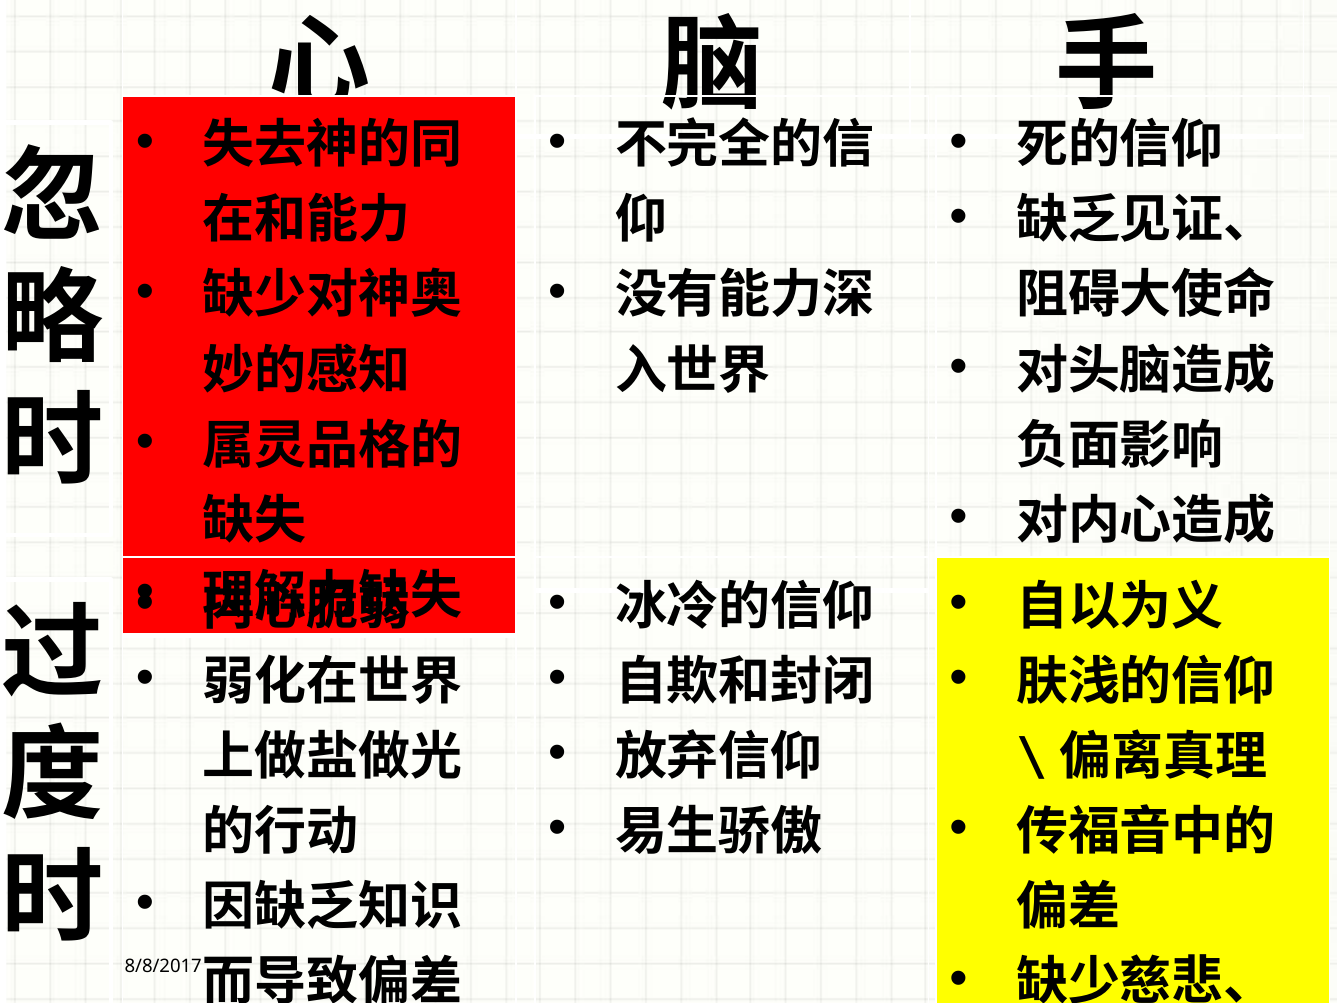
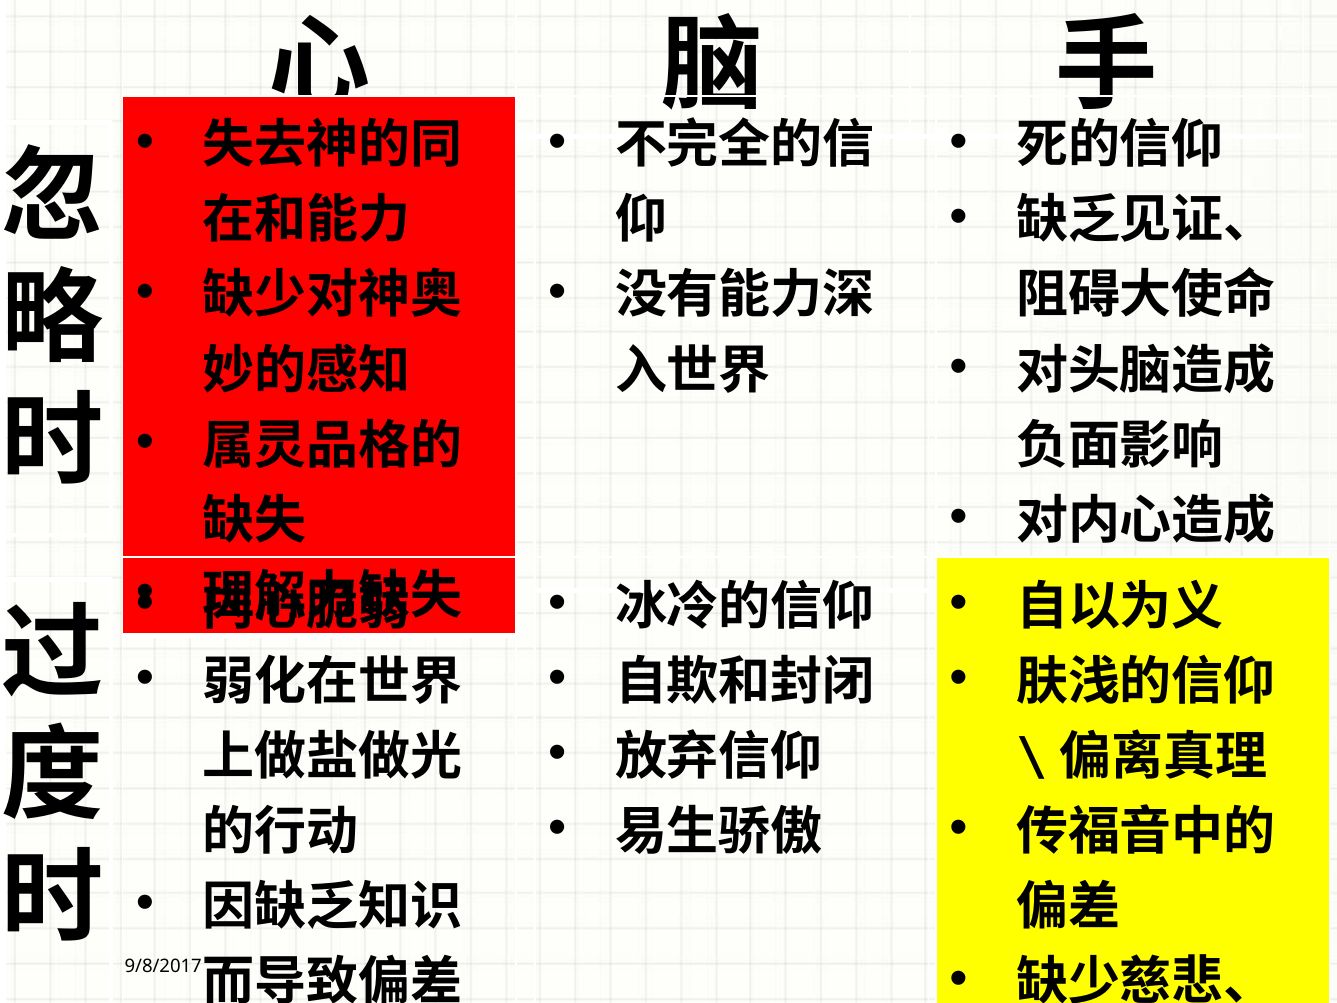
8/8/2017: 8/8/2017 -> 9/8/2017 (163, 966)
